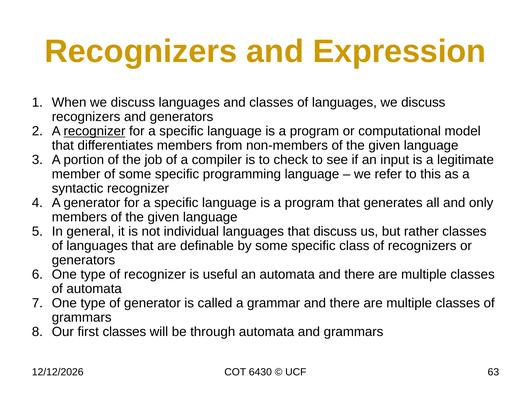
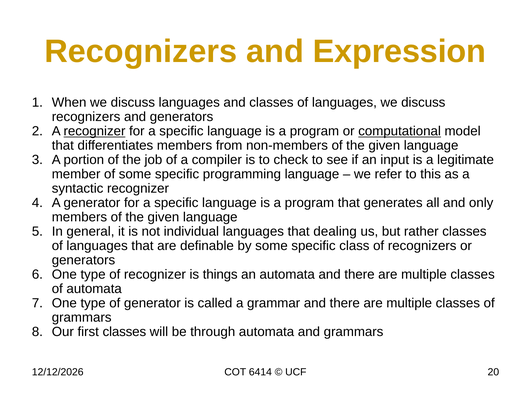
computational underline: none -> present (400, 131)
that discuss: discuss -> dealing (335, 232)
useful: useful -> things (220, 275)
6430: 6430 -> 6414 (260, 372)
63: 63 -> 20 (493, 372)
